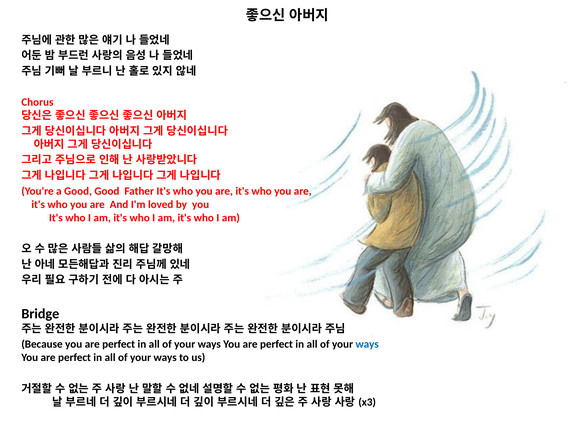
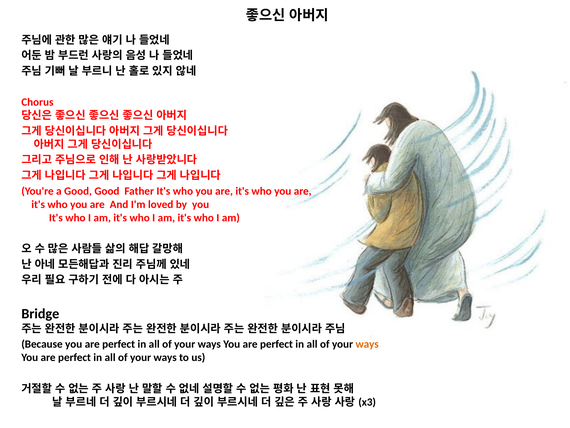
ways colour: blue -> orange (367, 344)
